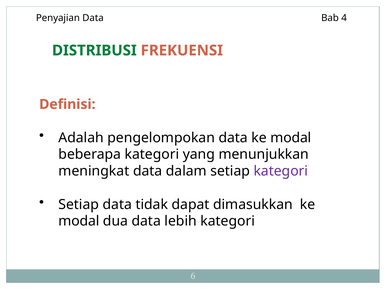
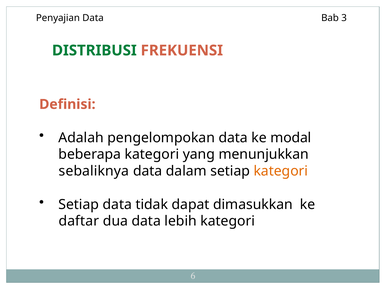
4: 4 -> 3 (344, 18)
meningkat: meningkat -> sebaliknya (94, 171)
kategori colour: purple -> orange (281, 171)
modal: modal -> daftar (79, 222)
